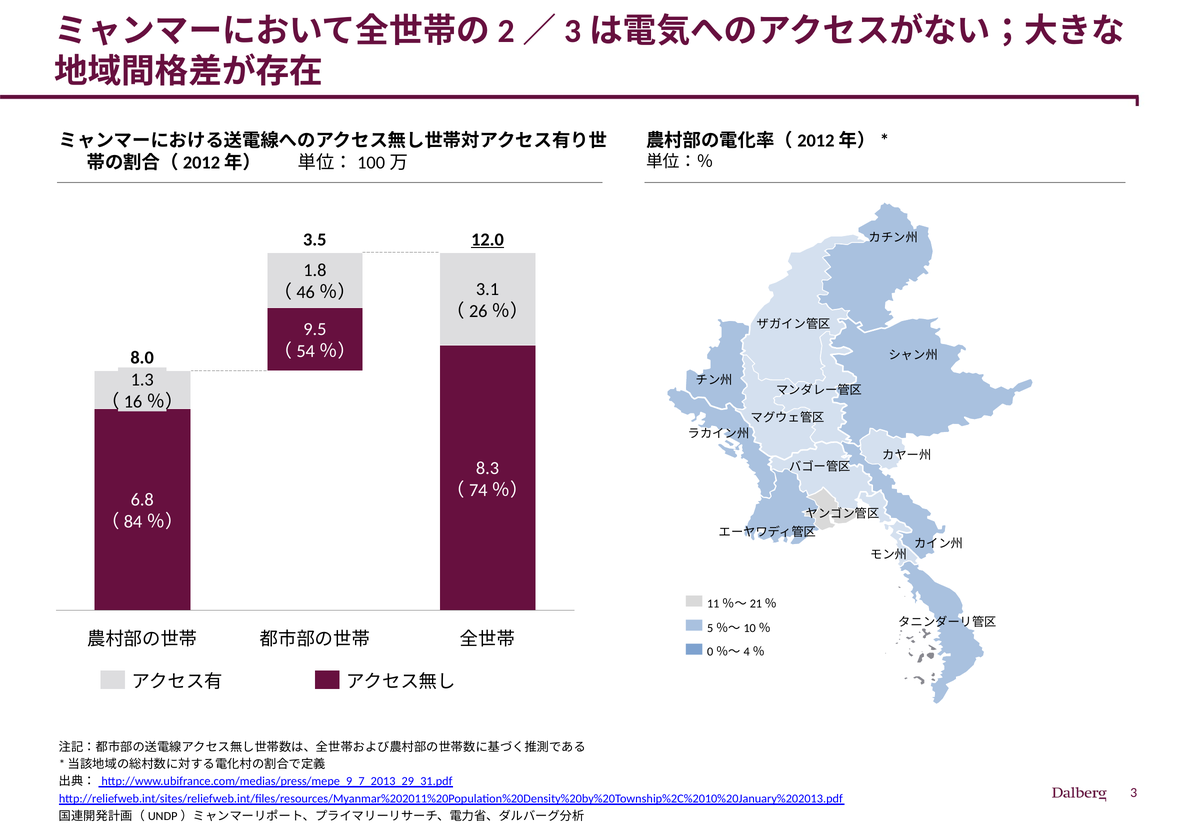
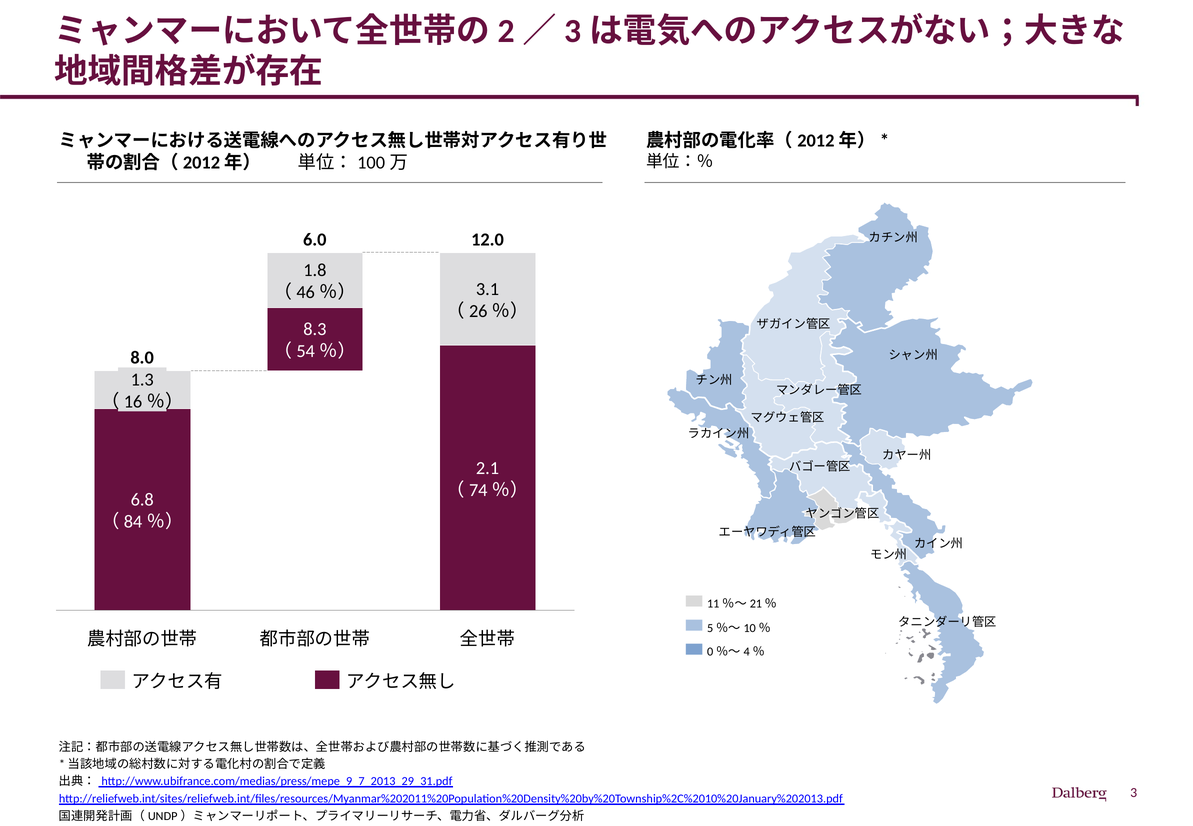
3.5: 3.5 -> 6.0 (315, 240)
12.0 underline: present -> none (488, 240)
9.5: 9.5 -> 8.3 (315, 329)
8.3: 8.3 -> 2.1 (488, 468)
